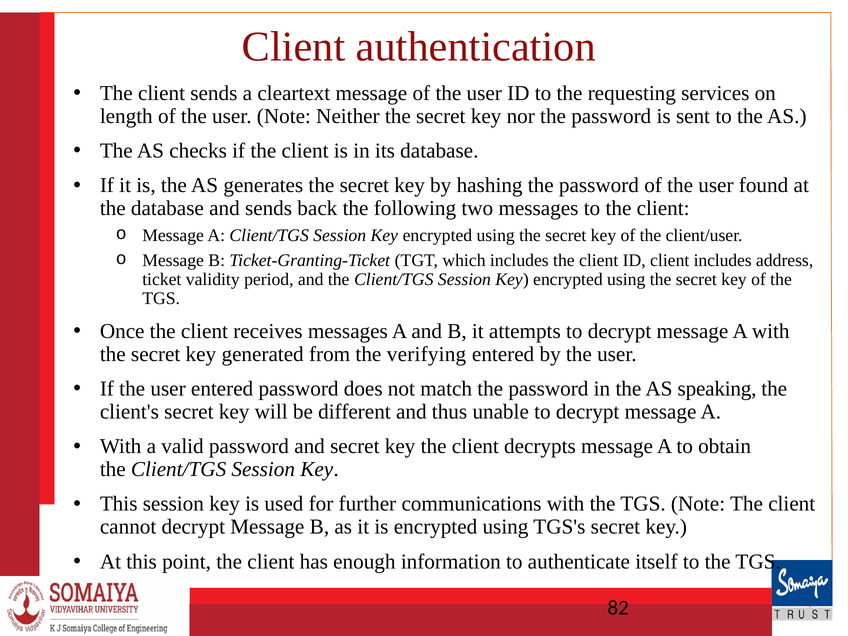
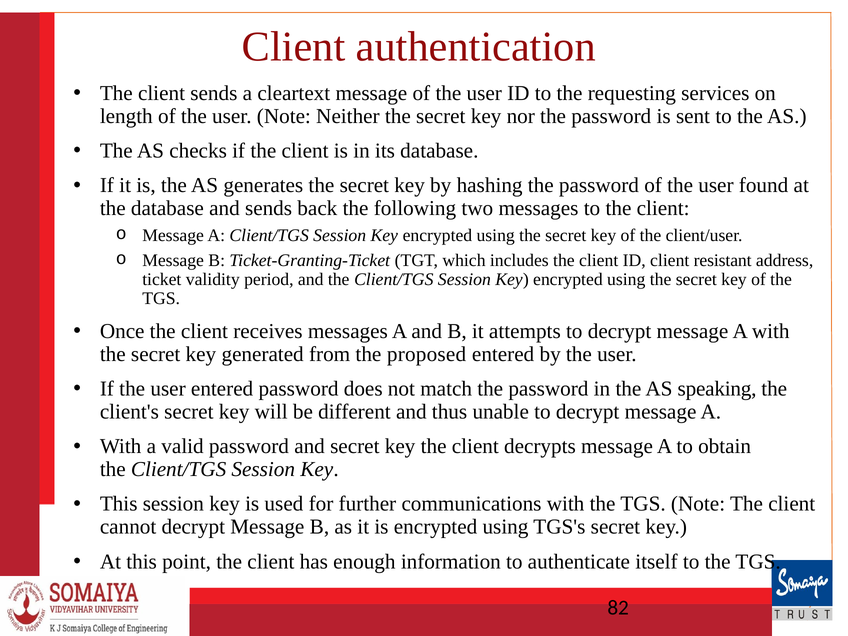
client includes: includes -> resistant (723, 260)
verifying: verifying -> proposed (427, 354)
